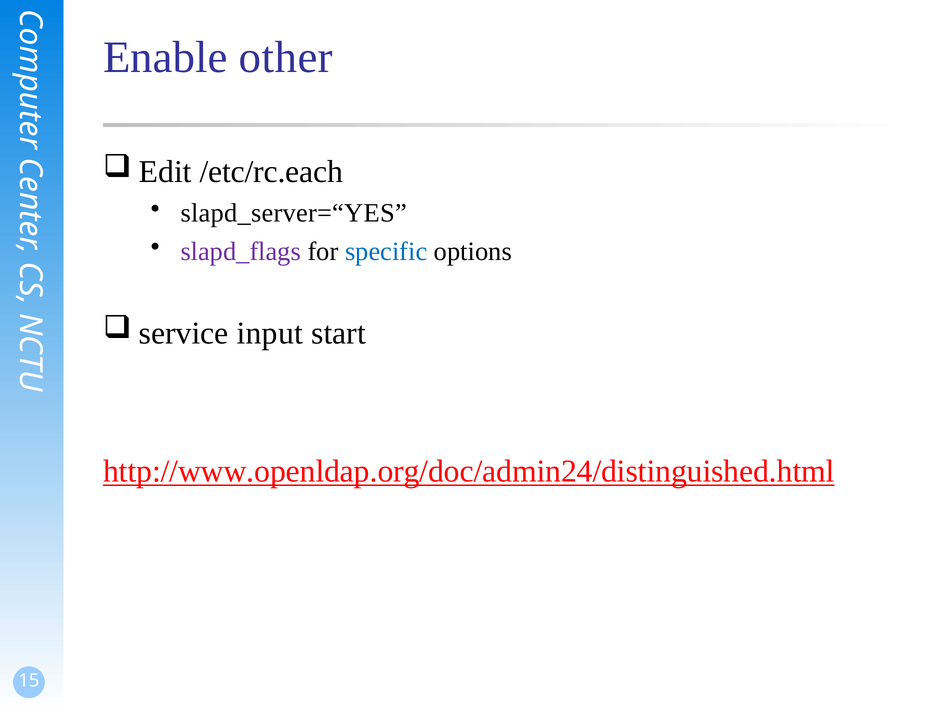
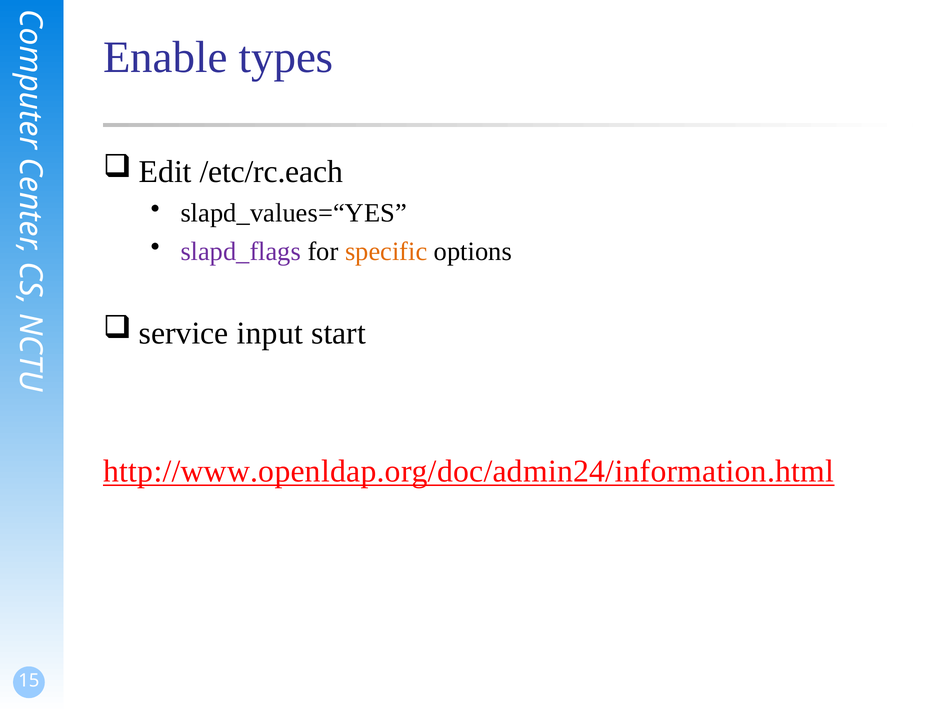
other: other -> types (286, 57)
slapd_server=“YES: slapd_server=“YES -> slapd_values=“YES (294, 213)
specific colour: blue -> orange (386, 251)
http://www.openldap.org/doc/admin24/distinguished.html: http://www.openldap.org/doc/admin24/distinguished.html -> http://www.openldap.org/doc/admin24/information.html (469, 471)
